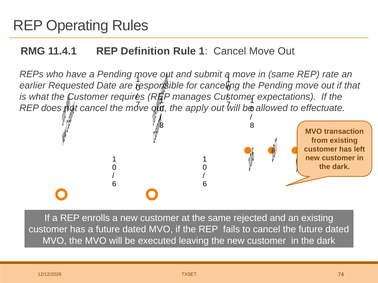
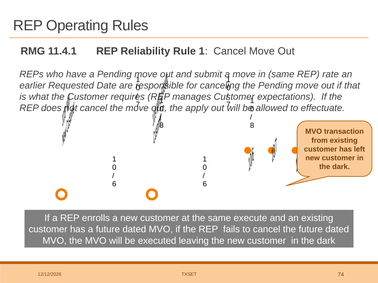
Definition: Definition -> Reliability (145, 51)
rejected: rejected -> execute (250, 218)
